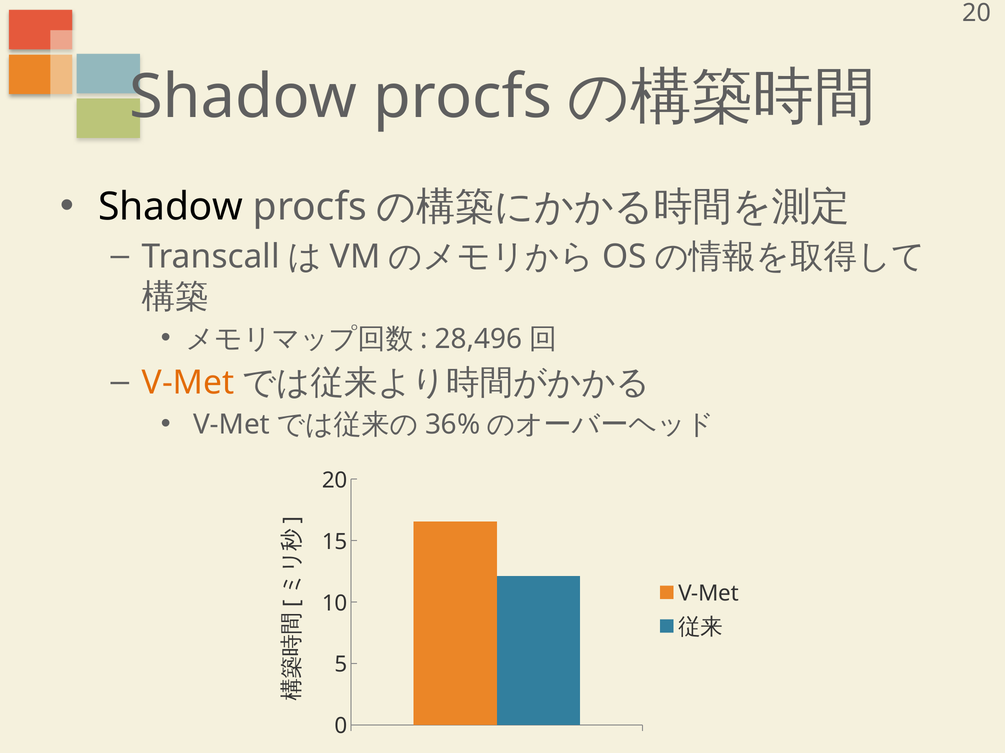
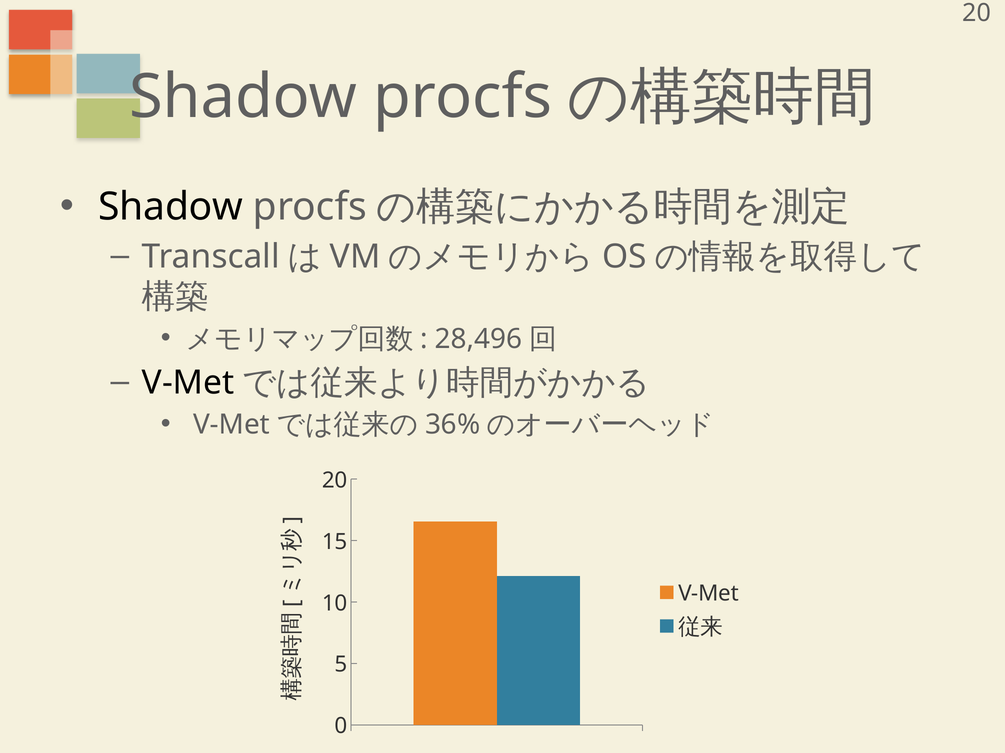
V-Met colour: orange -> black (188, 383)
